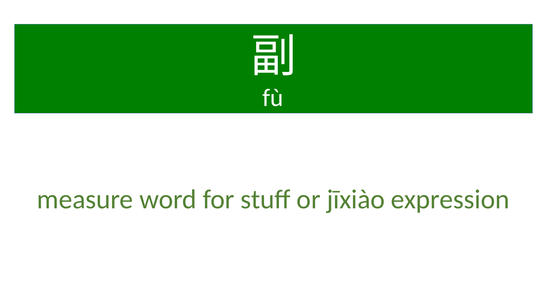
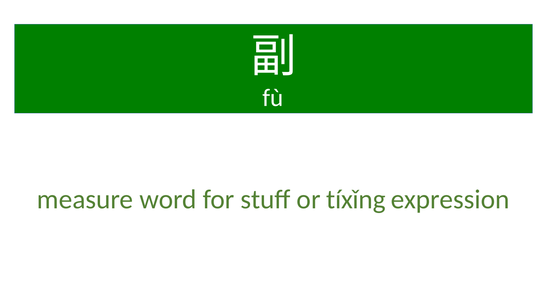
jīxiào: jīxiào -> tíxǐng (356, 199)
